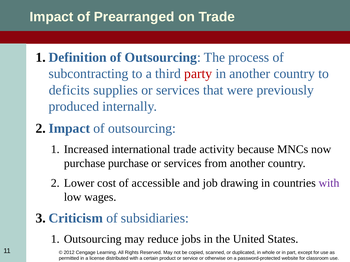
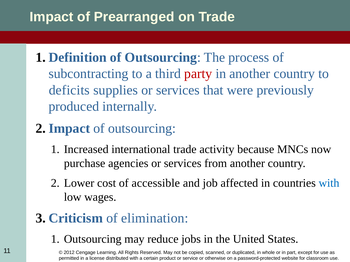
purchase purchase: purchase -> agencies (128, 164)
drawing: drawing -> affected (239, 183)
with colour: purple -> blue (329, 183)
subsidiaries: subsidiaries -> elimination (155, 219)
